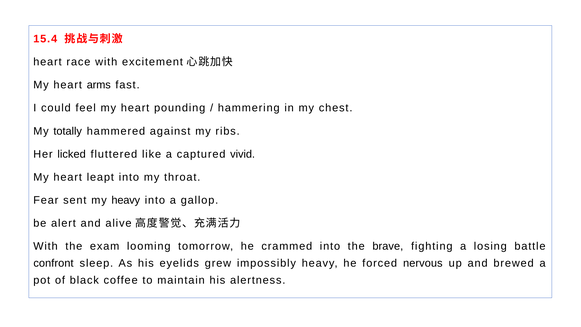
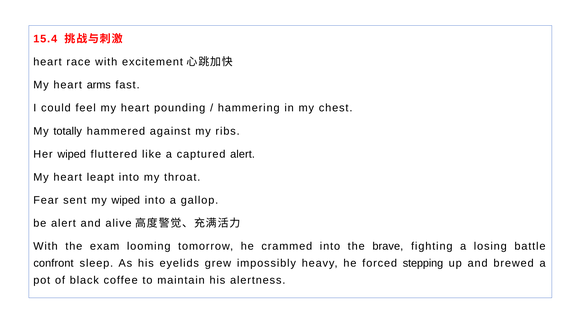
Her licked: licked -> wiped (72, 154)
captured vivid: vivid -> alert (243, 154)
my heavy: heavy -> wiped (126, 200)
nervous: nervous -> stepping (423, 263)
